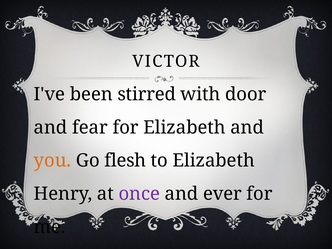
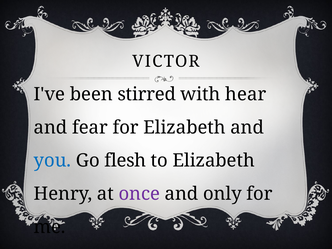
door: door -> hear (246, 94)
you colour: orange -> blue (52, 161)
ever: ever -> only (222, 194)
